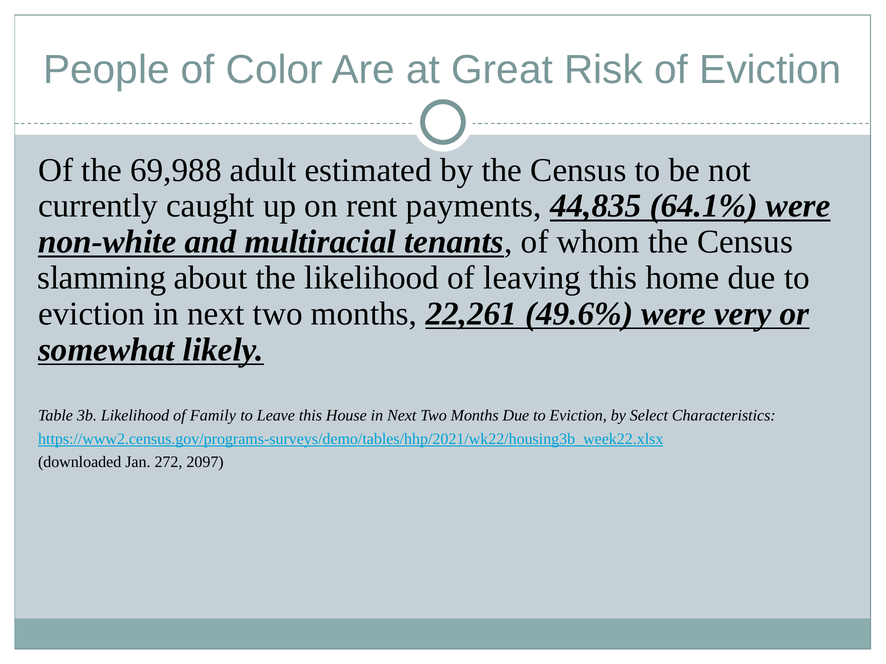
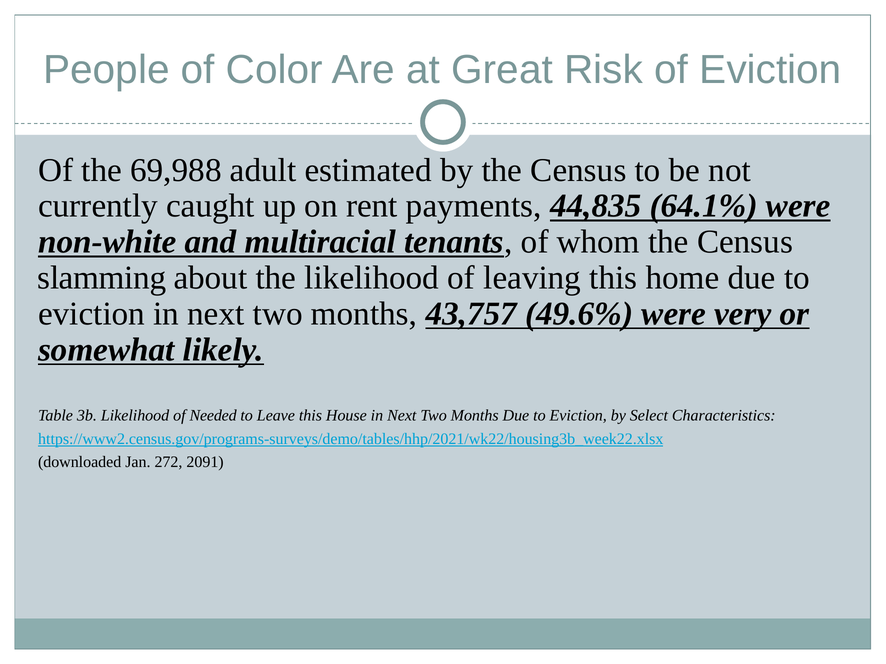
22,261: 22,261 -> 43,757 (471, 314)
Family: Family -> Needed (213, 416)
2097: 2097 -> 2091 (205, 462)
